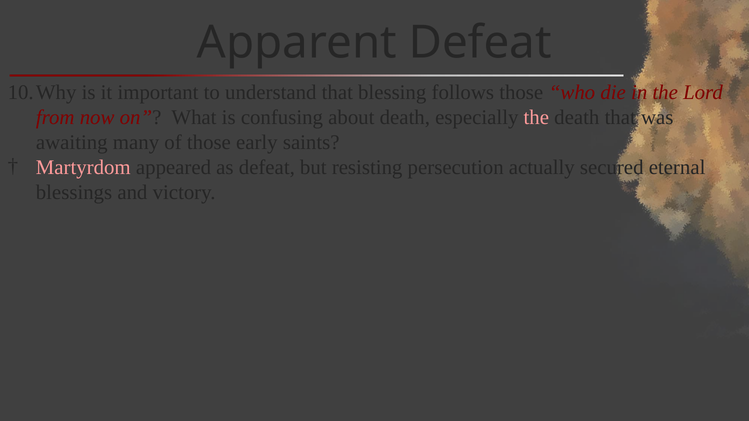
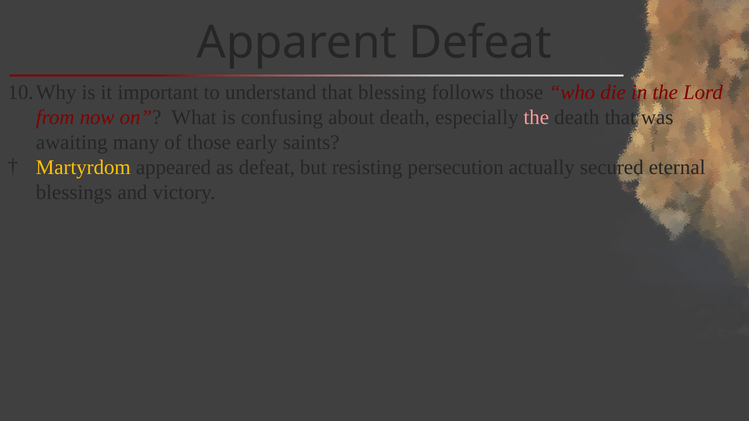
Martyrdom colour: pink -> yellow (83, 168)
